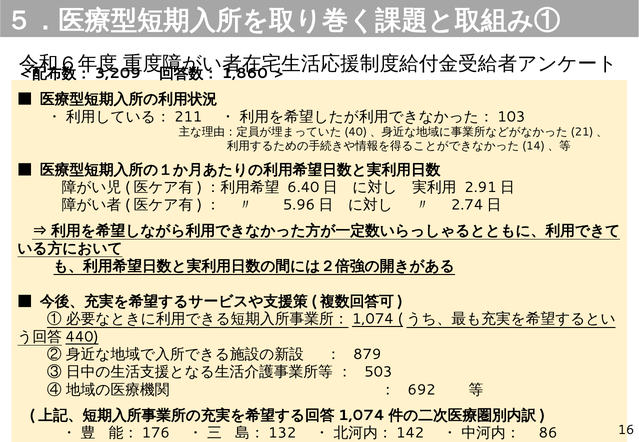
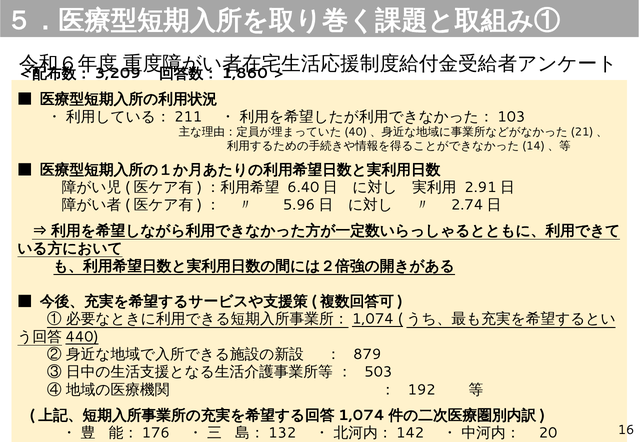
692: 692 -> 192 (422, 390)
86: 86 -> 20 (548, 433)
